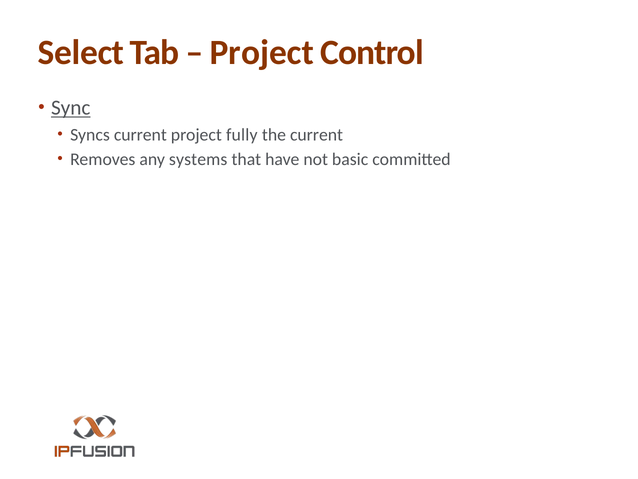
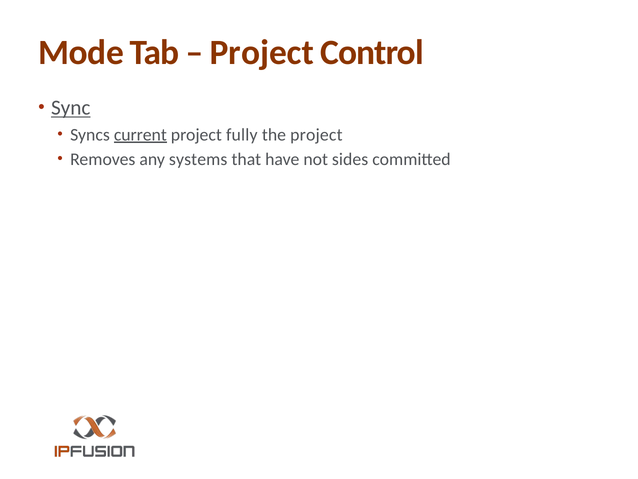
Select: Select -> Mode (81, 53)
current underline: none -> present (140, 135)
the current: current -> project (316, 135)
basic: basic -> sides (350, 159)
